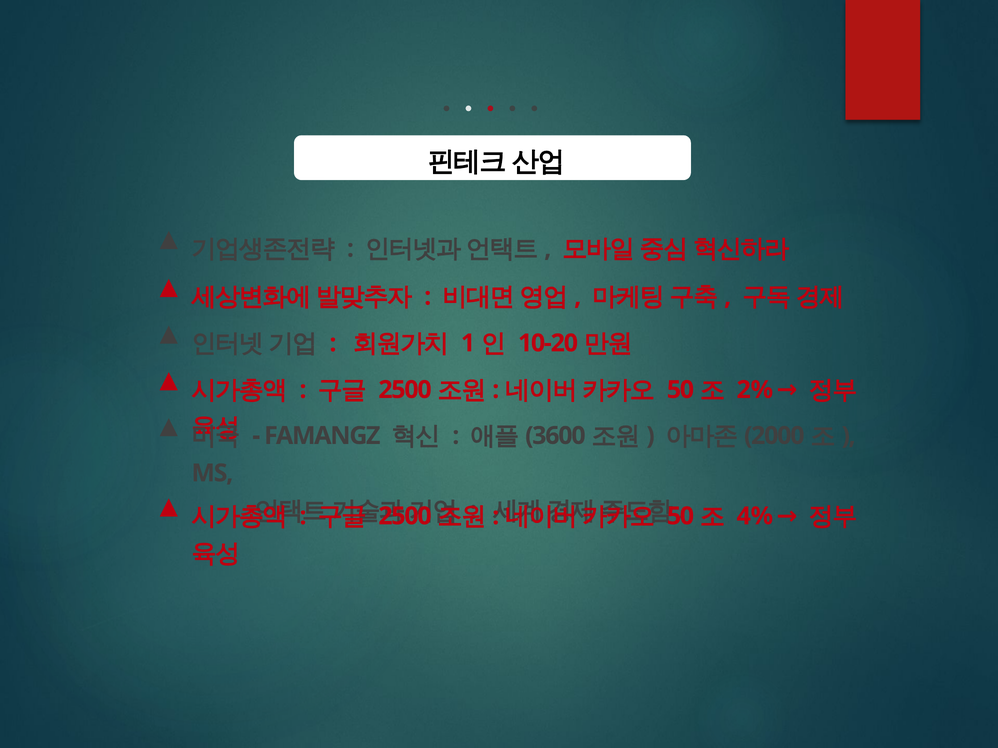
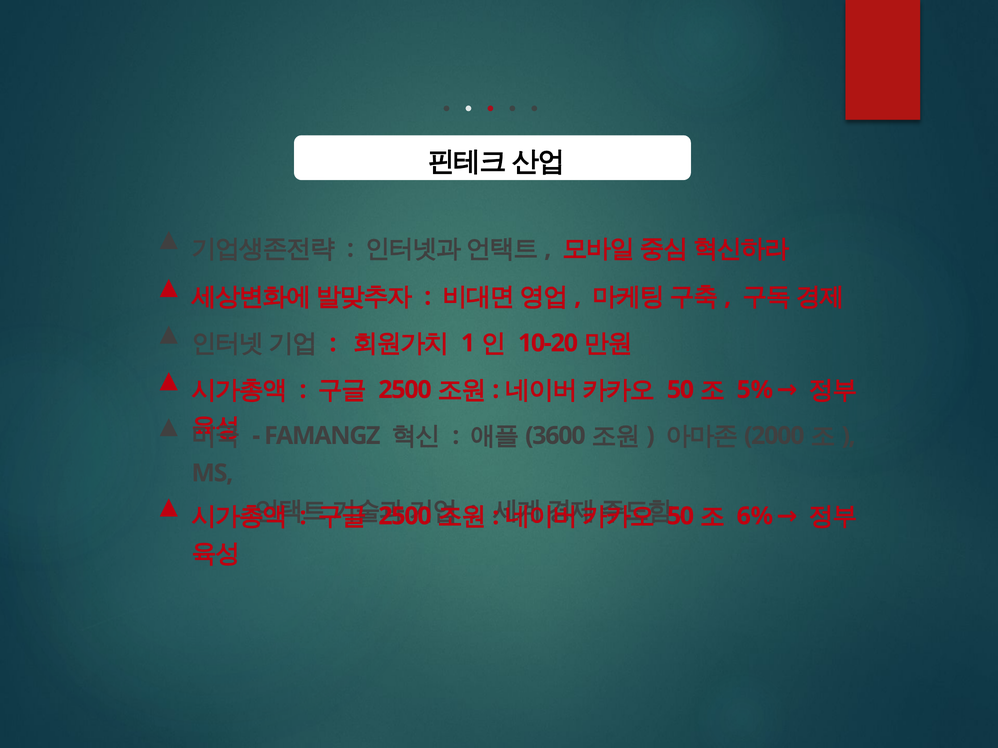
2%: 2% -> 5% (755, 390)
4%: 4% -> 6% (755, 516)
